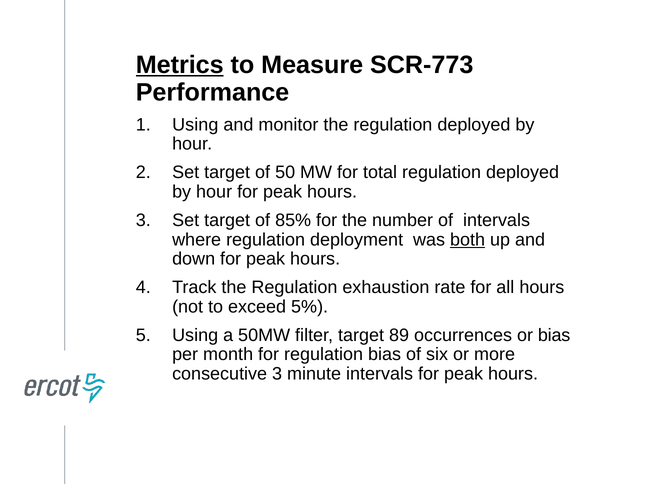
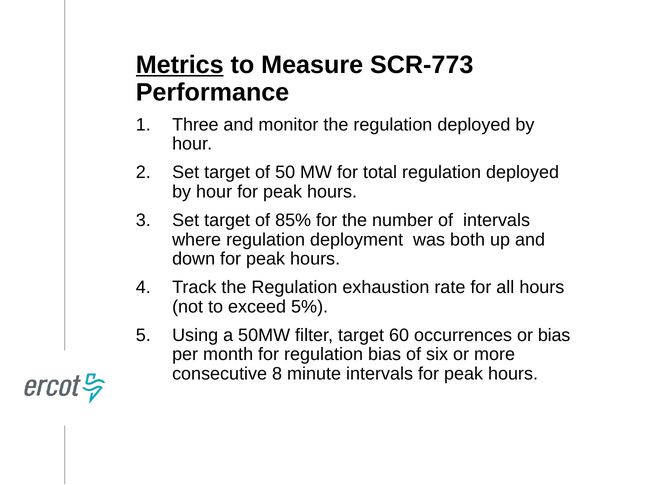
Using: Using -> Three (195, 125)
both underline: present -> none (468, 240)
89: 89 -> 60 (399, 335)
consecutive 3: 3 -> 8 (277, 374)
